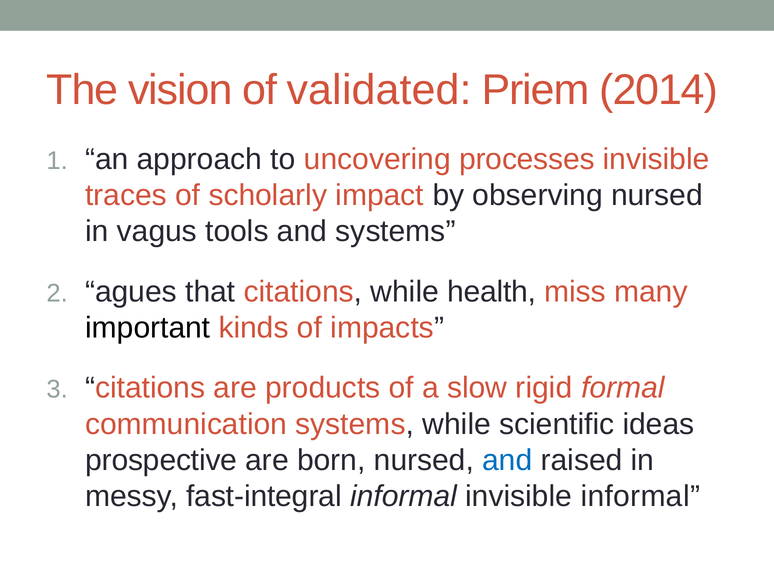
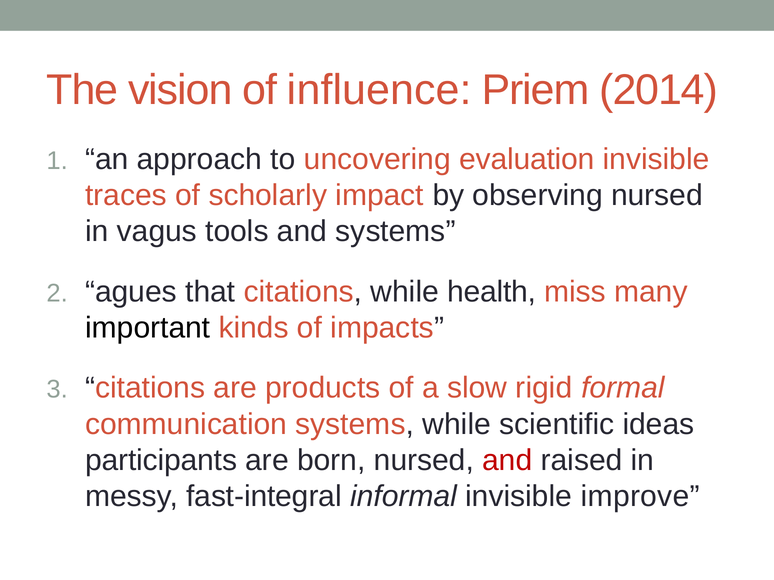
validated: validated -> influence (379, 90)
processes: processes -> evaluation (527, 159)
prospective: prospective -> participants (161, 461)
and colour: blue -> red (507, 461)
invisible informal: informal -> improve (640, 497)
